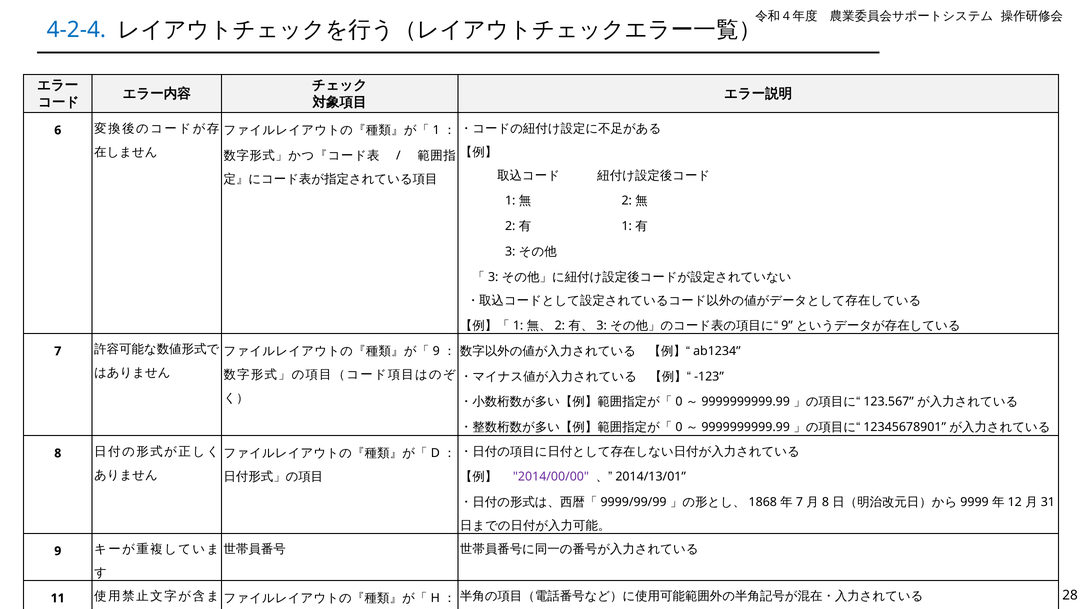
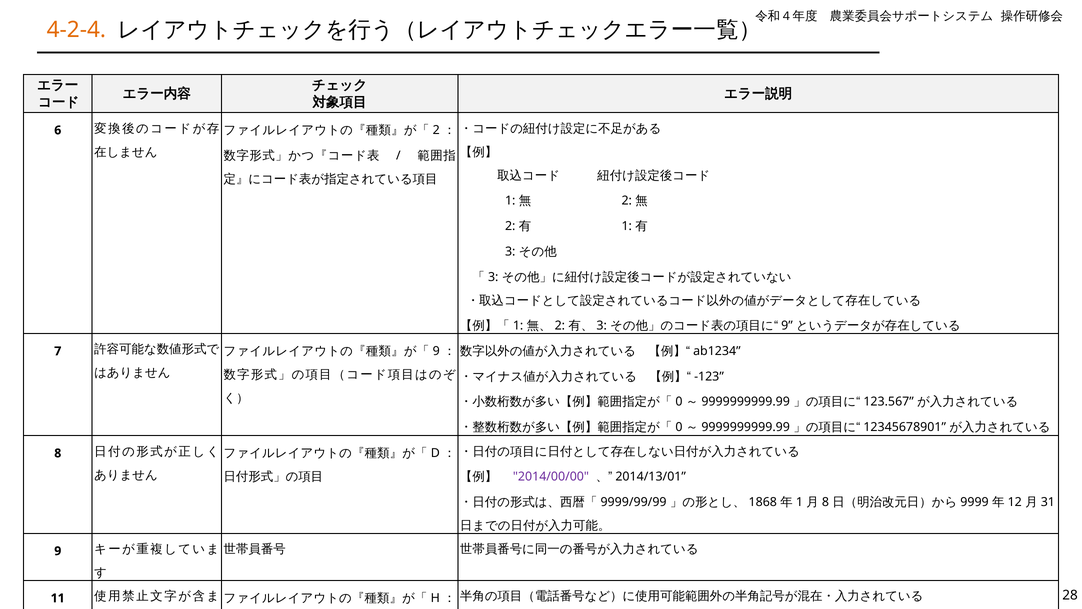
4-2-4 colour: blue -> orange (76, 30)
1: 1 -> 2 (436, 130)
7: 7 -> 1 (799, 502)
